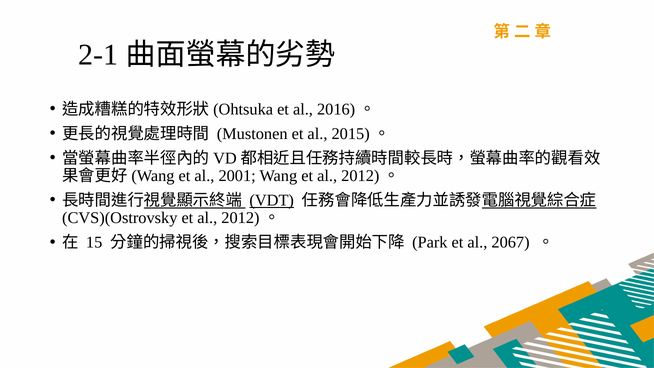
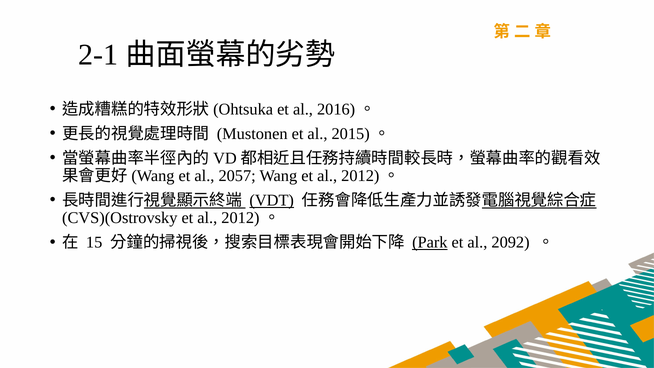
2001: 2001 -> 2057 (237, 176)
Park underline: none -> present (430, 242)
2067: 2067 -> 2092 (511, 242)
